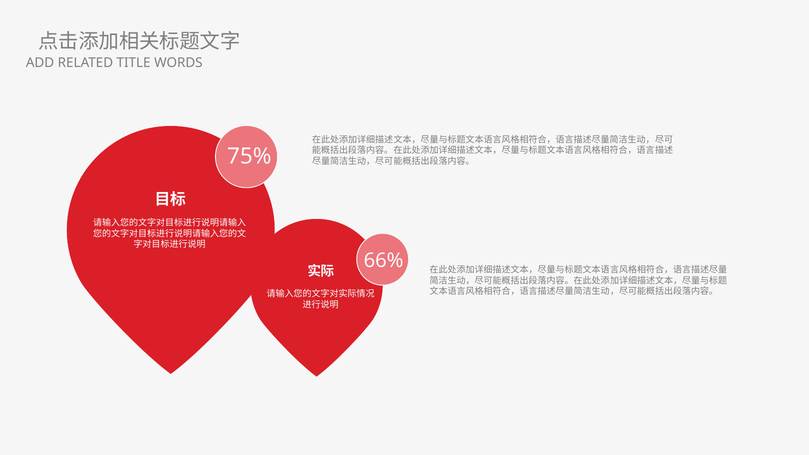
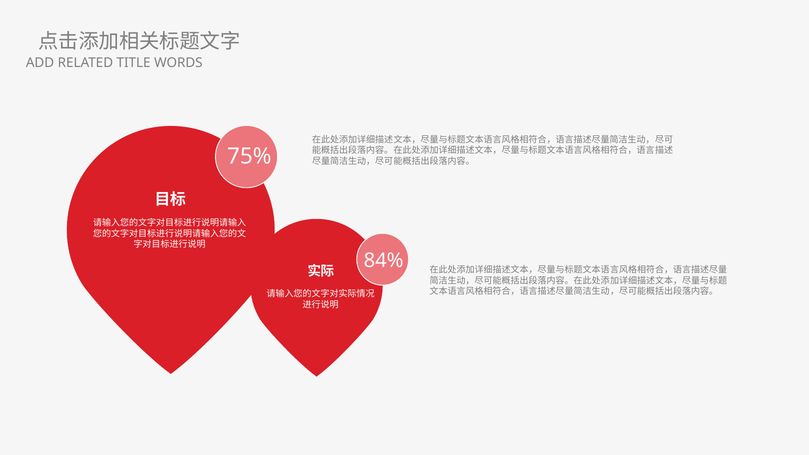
66%: 66% -> 84% (384, 261)
